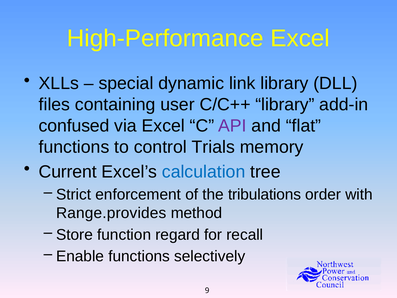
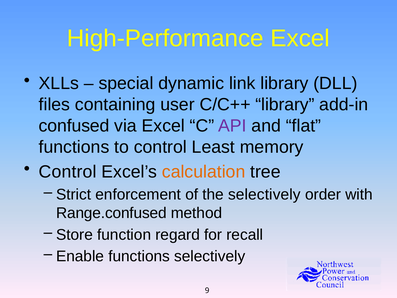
Trials: Trials -> Least (213, 147)
Current: Current -> Control (68, 172)
calculation colour: blue -> orange (204, 172)
the tribulations: tribulations -> selectively (264, 194)
Range.provides: Range.provides -> Range.confused (111, 213)
